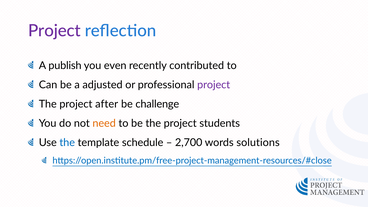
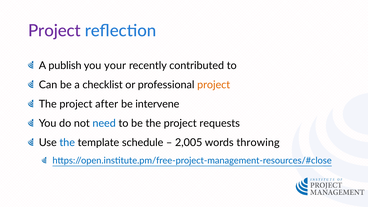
even: even -> your (115, 65)
adjusted: adjusted -> checklist (103, 85)
project colour: purple -> orange (214, 85)
challenge: challenge -> intervene (157, 104)
need colour: orange -> blue (104, 123)
students: students -> requests (220, 123)
2,700: 2,700 -> 2,005 (189, 143)
solutions: solutions -> throwing (258, 143)
